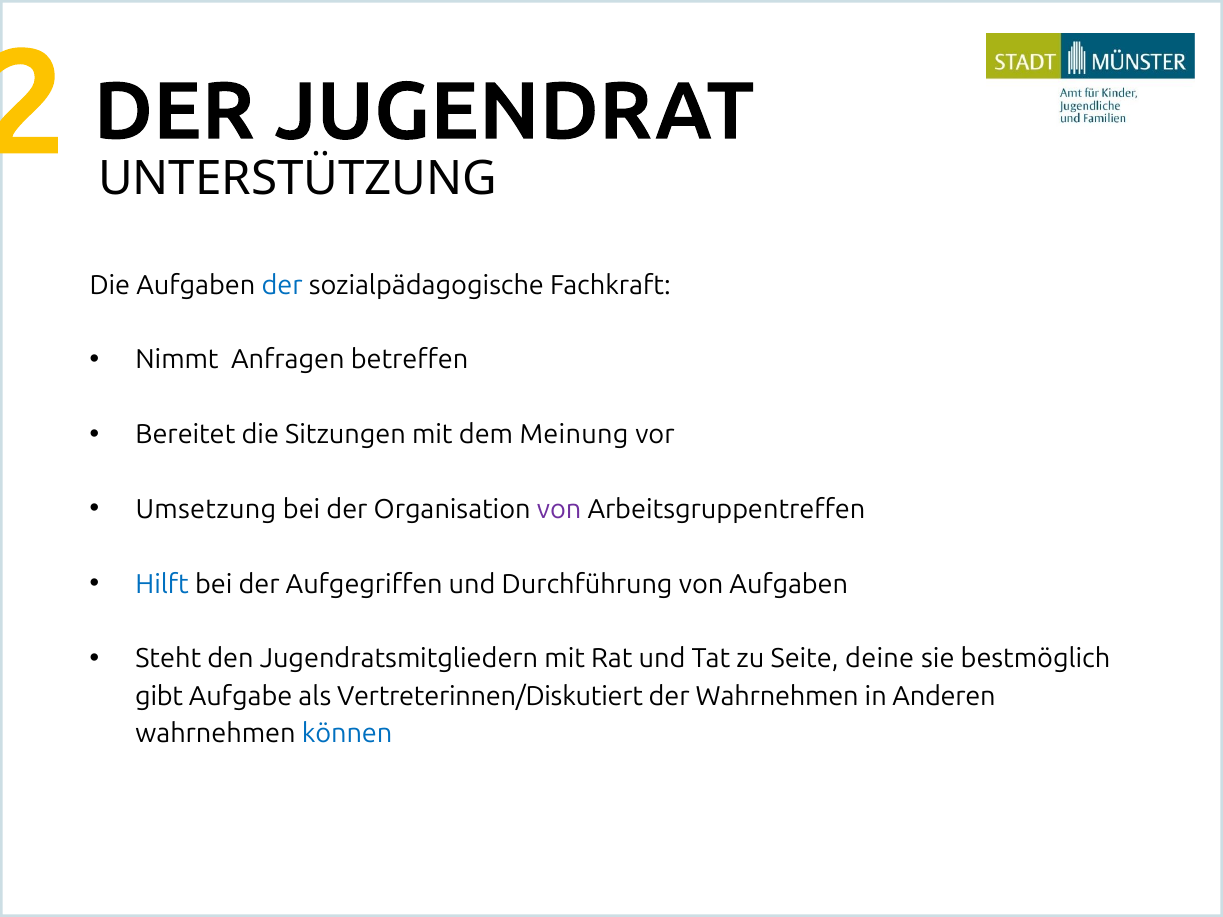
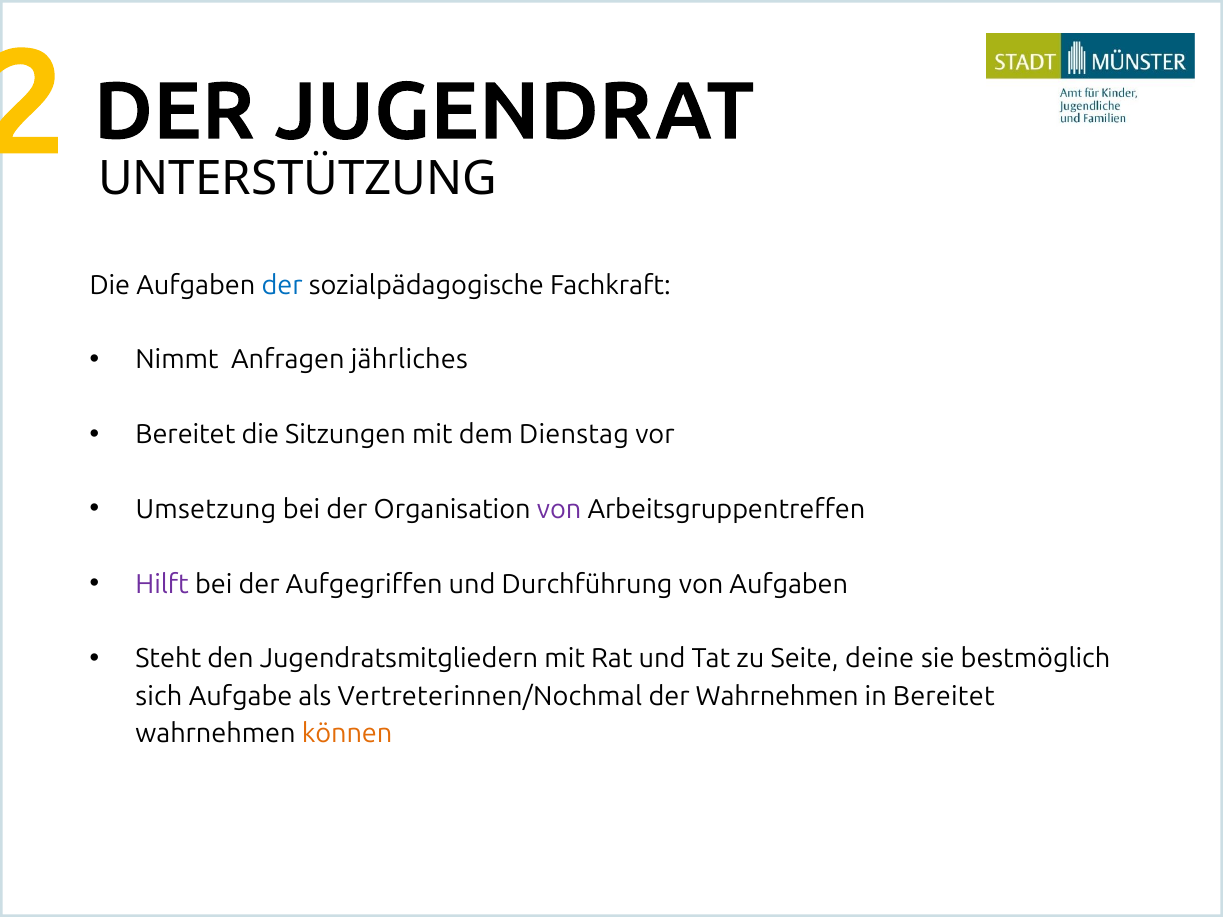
betreffen: betreffen -> jährliches (409, 360)
Meinung: Meinung -> Dienstag (574, 435)
Hilft colour: blue -> purple (162, 584)
gibt: gibt -> sich (159, 696)
Vertreterinnen/Diskutiert: Vertreterinnen/Diskutiert -> Vertreterinnen/Nochmal (490, 696)
in Anderen: Anderen -> Bereitet (944, 696)
können colour: blue -> orange (347, 734)
